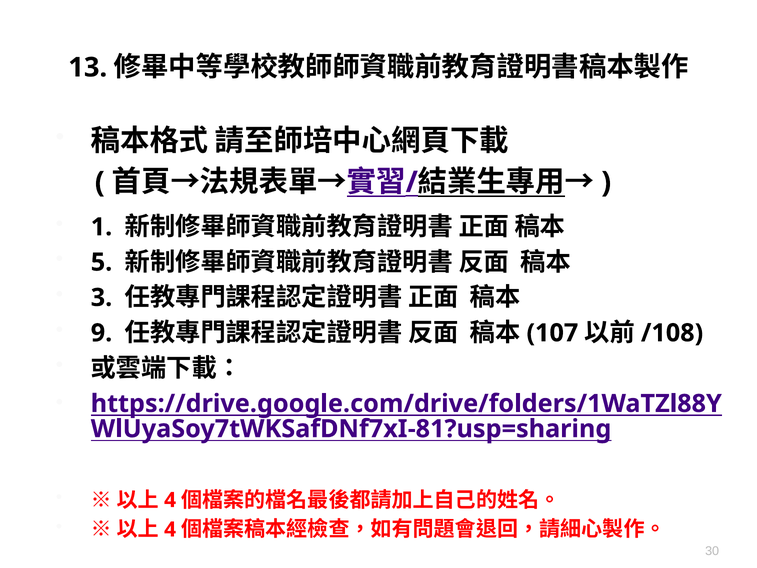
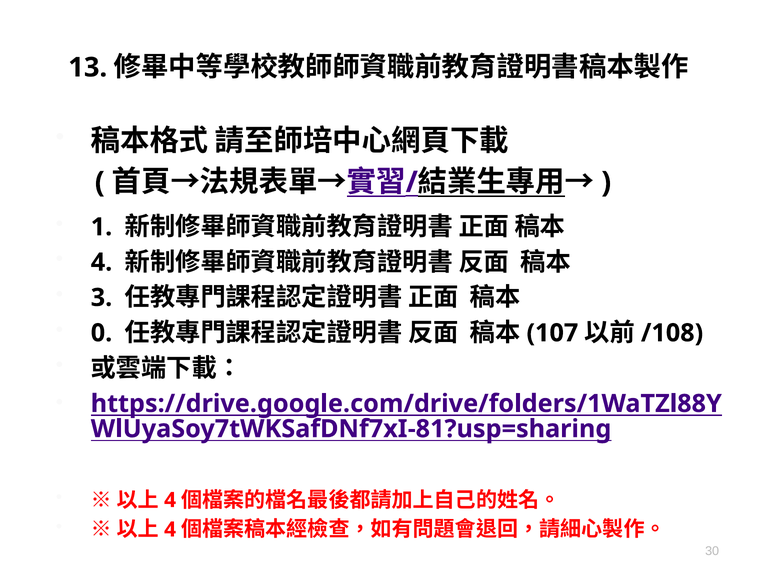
5: 5 -> 4 (102, 262)
9: 9 -> 0 (102, 333)
